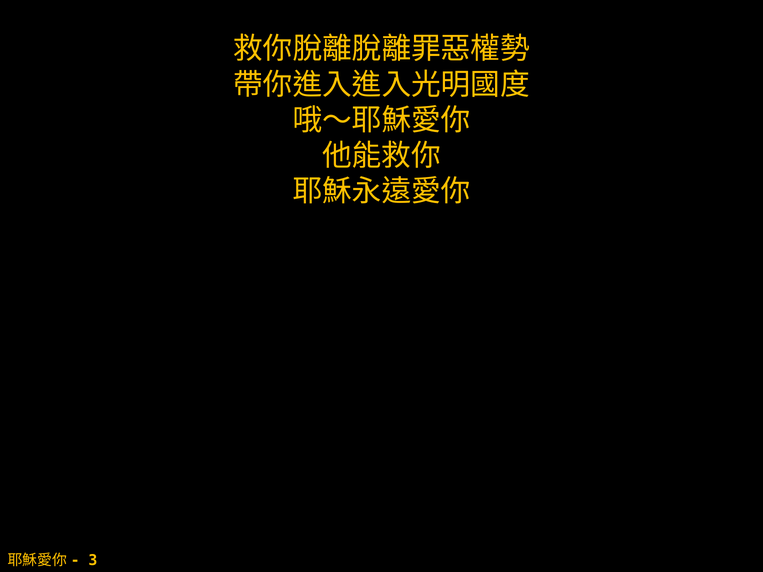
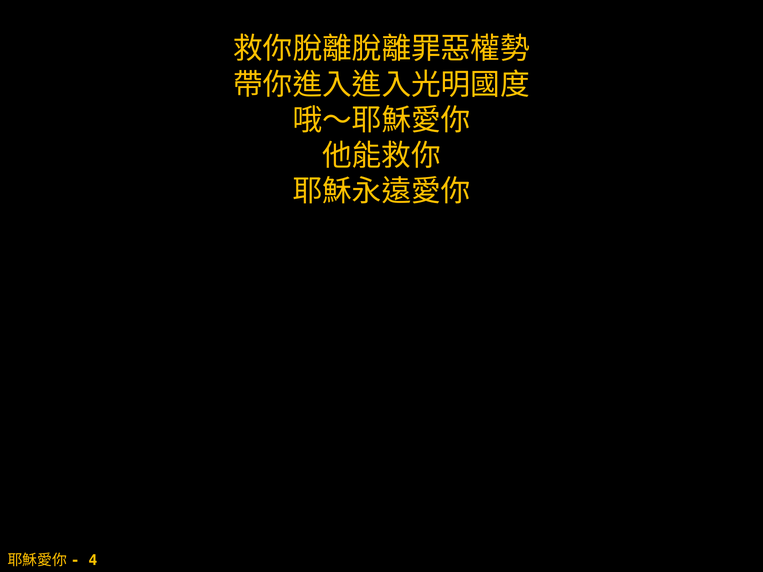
3: 3 -> 4 (93, 561)
